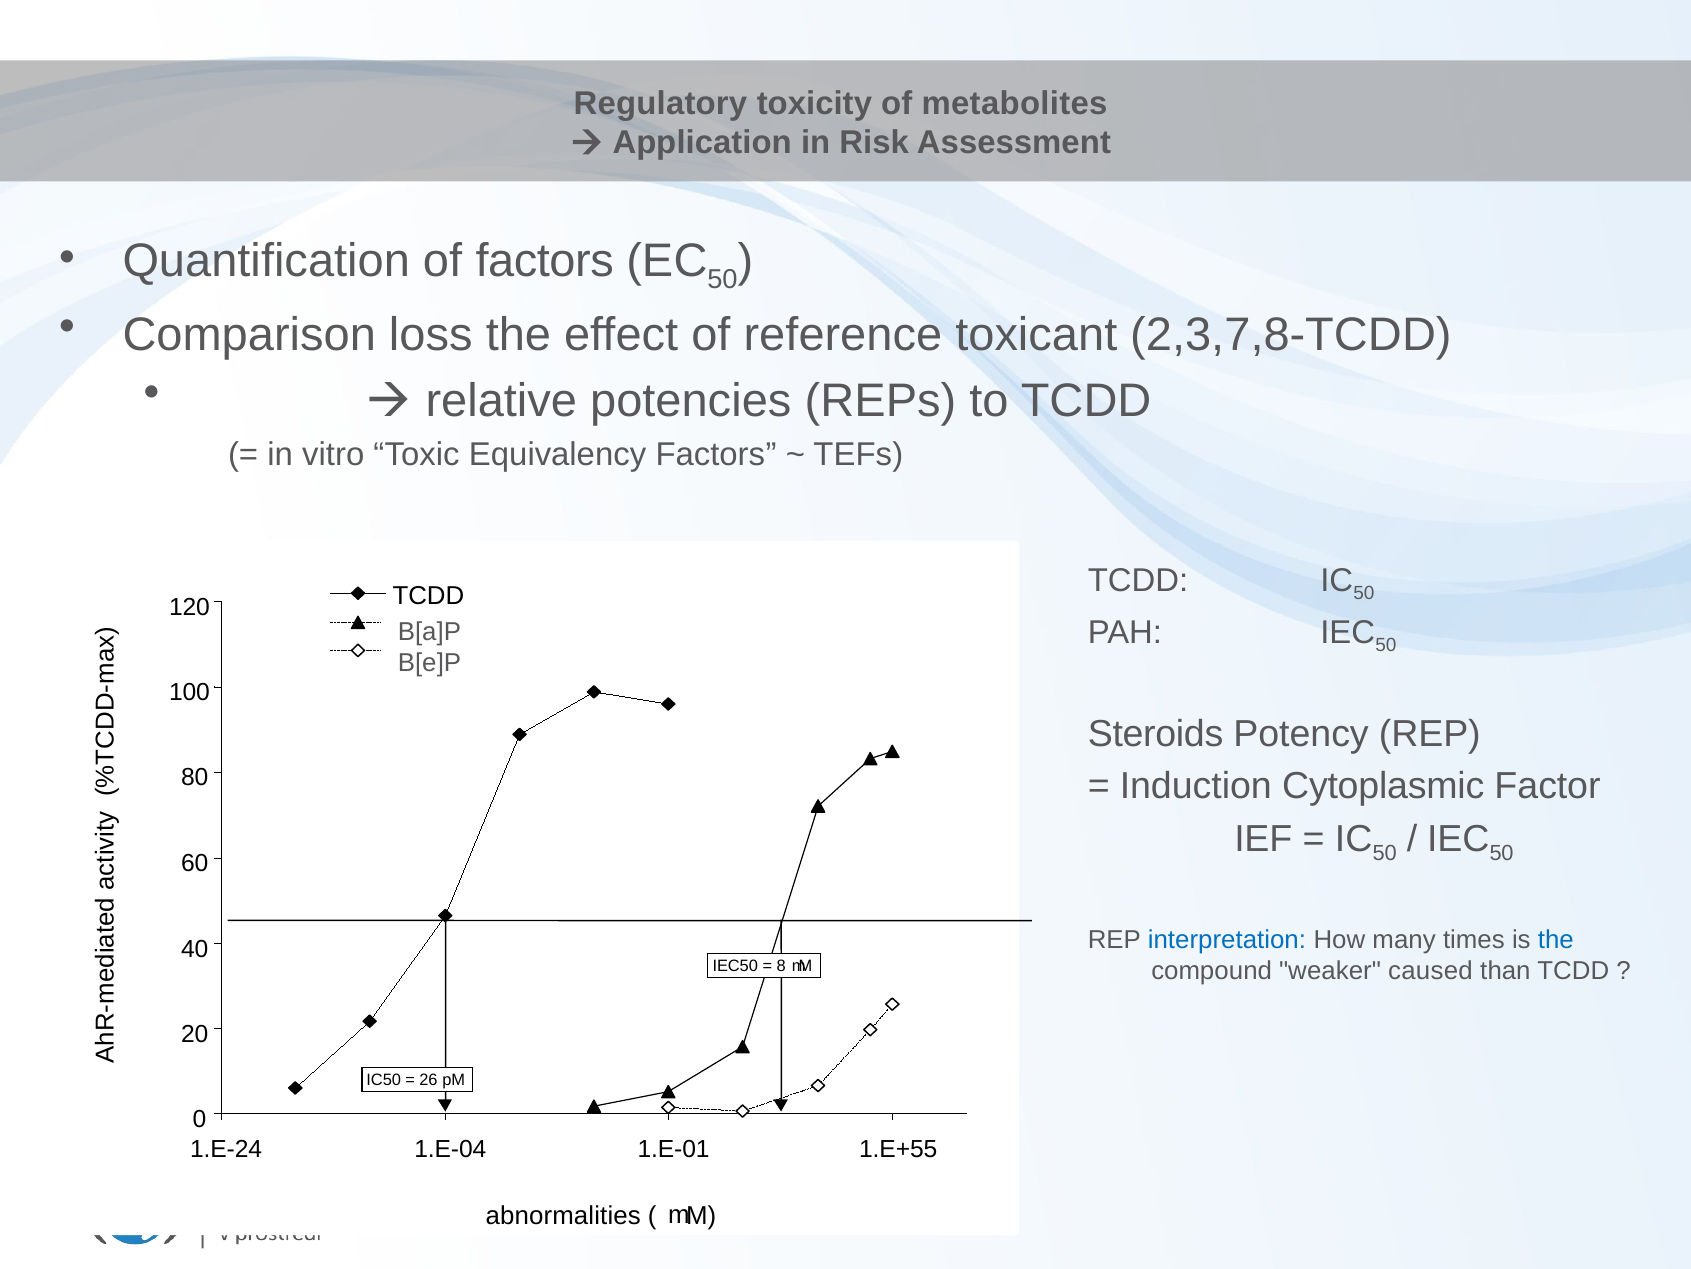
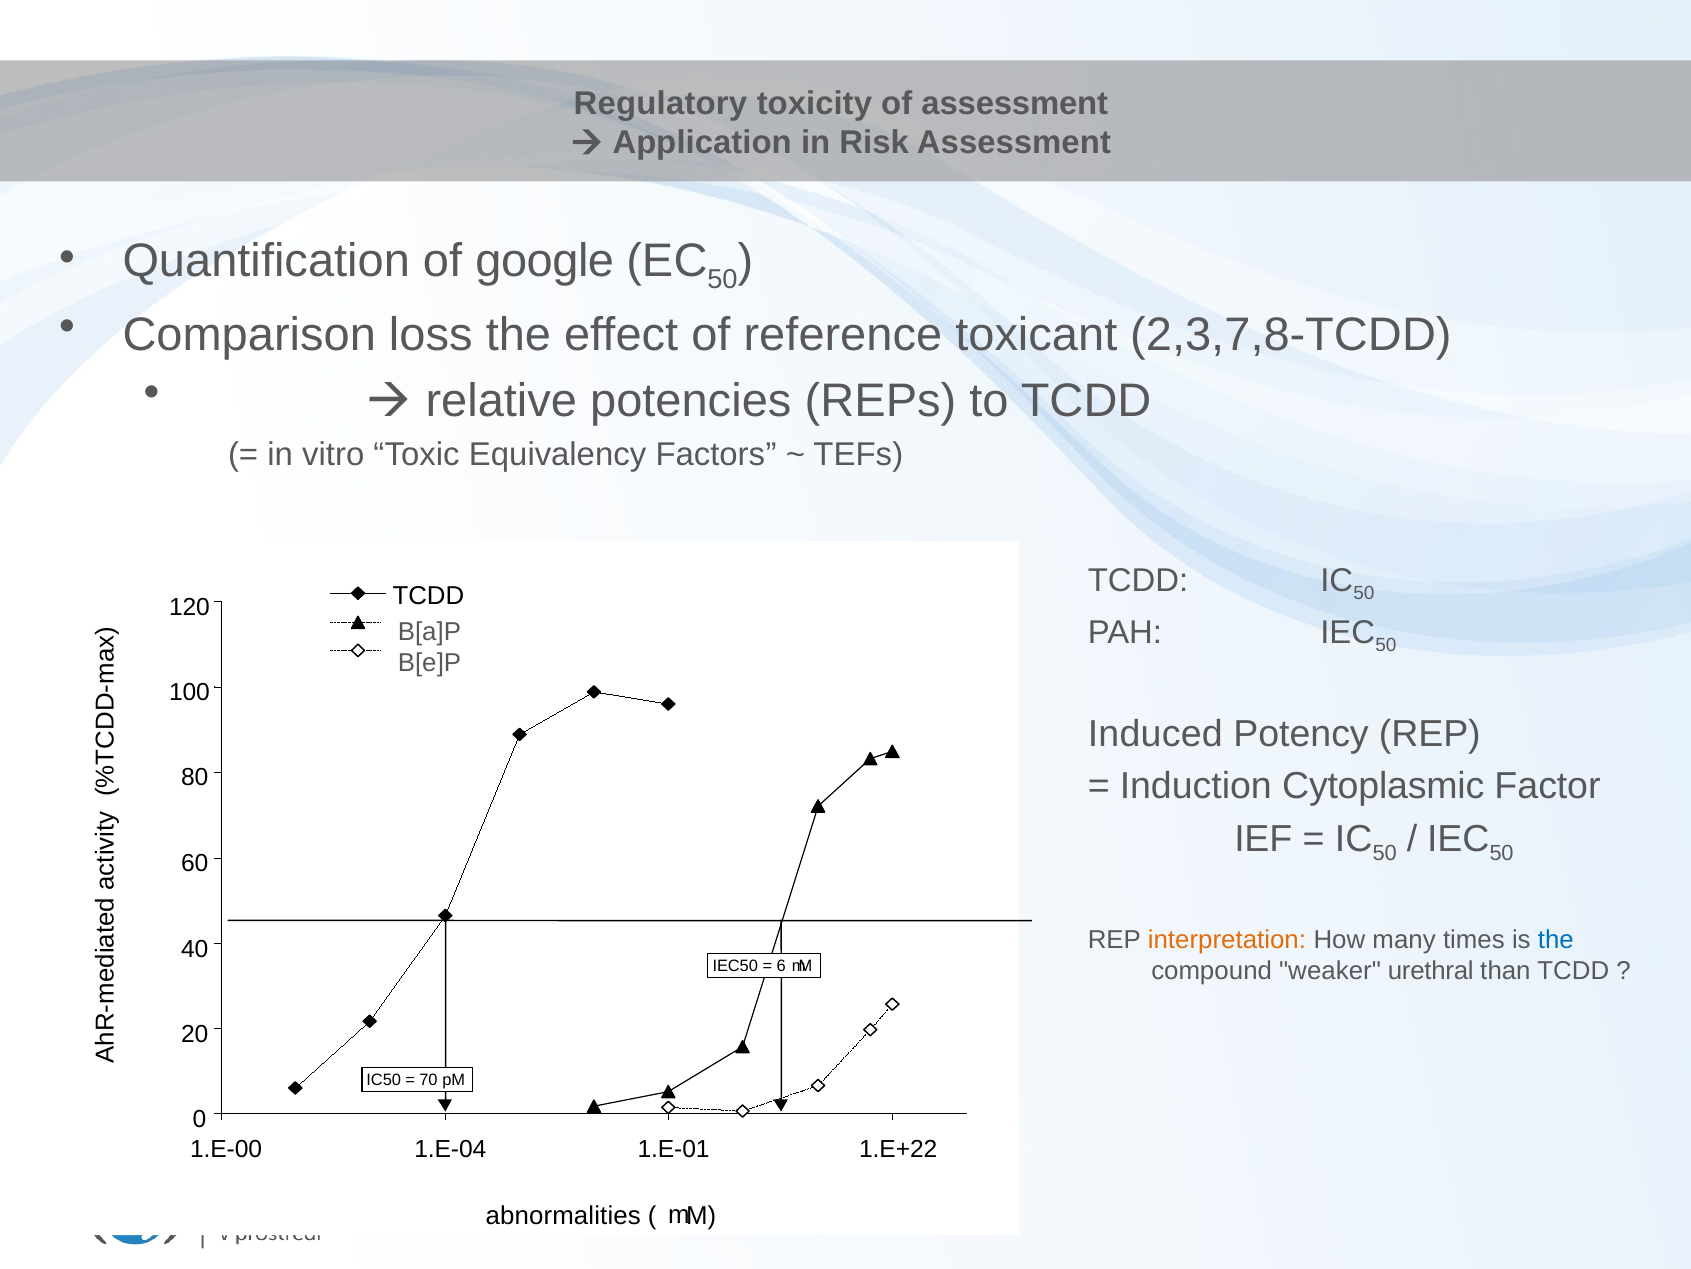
of metabolites: metabolites -> assessment (1015, 103)
of factors: factors -> google (545, 261)
Steroids: Steroids -> Induced (1155, 733)
interpretation colour: blue -> orange (1227, 940)
8: 8 -> 6 (781, 965)
caused: caused -> urethral (1431, 971)
26: 26 -> 70 (429, 1079)
1.E-24: 1.E-24 -> 1.E-00 (226, 1149)
1.E+55: 1.E+55 -> 1.E+22 (898, 1149)
